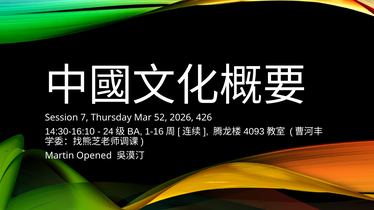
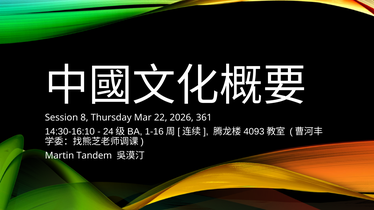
7: 7 -> 8 (84, 118)
52: 52 -> 22 (161, 118)
426: 426 -> 361 (204, 118)
Opened: Opened -> Tandem (94, 156)
